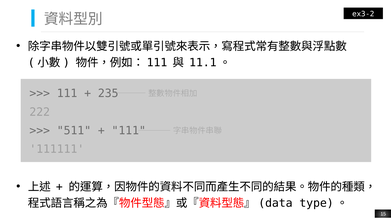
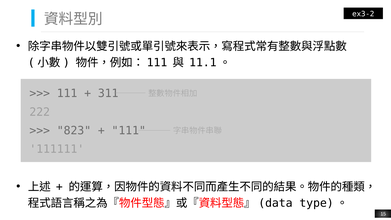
235: 235 -> 311 (108, 93)
511: 511 -> 823 (74, 131)
